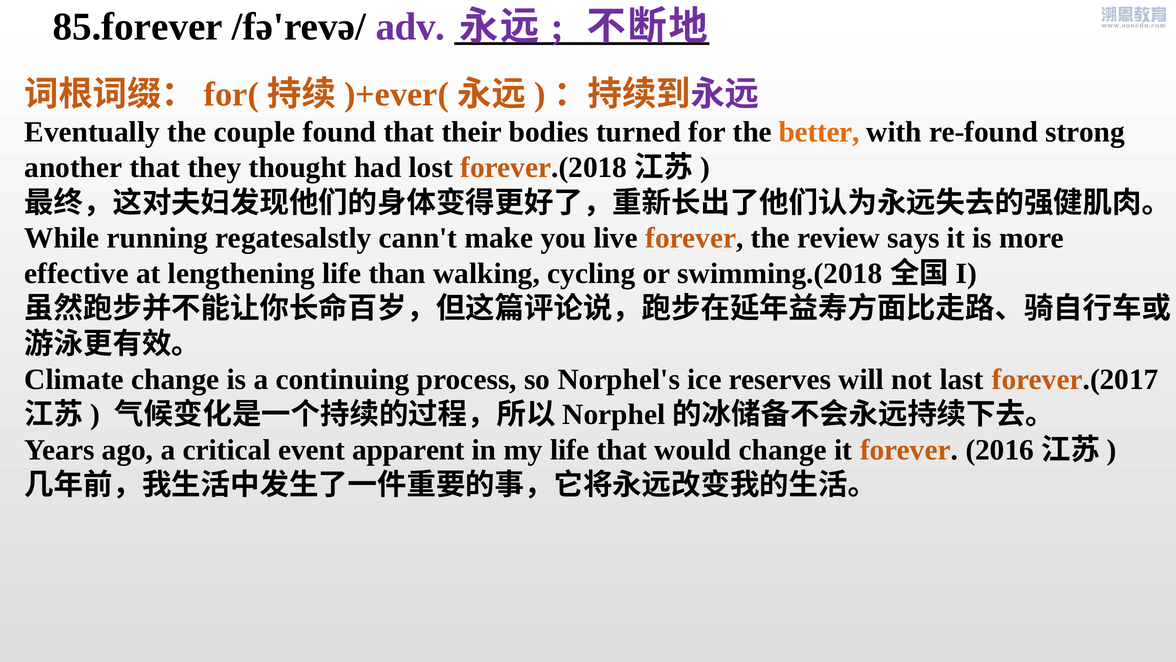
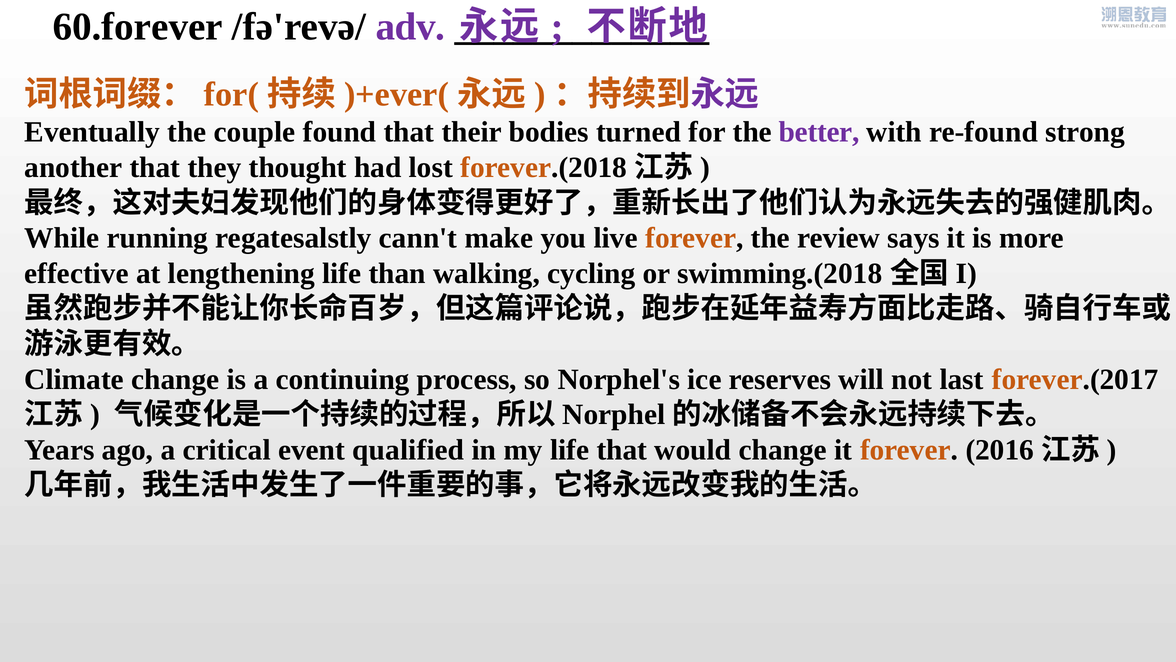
85.forever: 85.forever -> 60.forever (138, 27)
better colour: orange -> purple (819, 132)
apparent: apparent -> qualified (408, 450)
